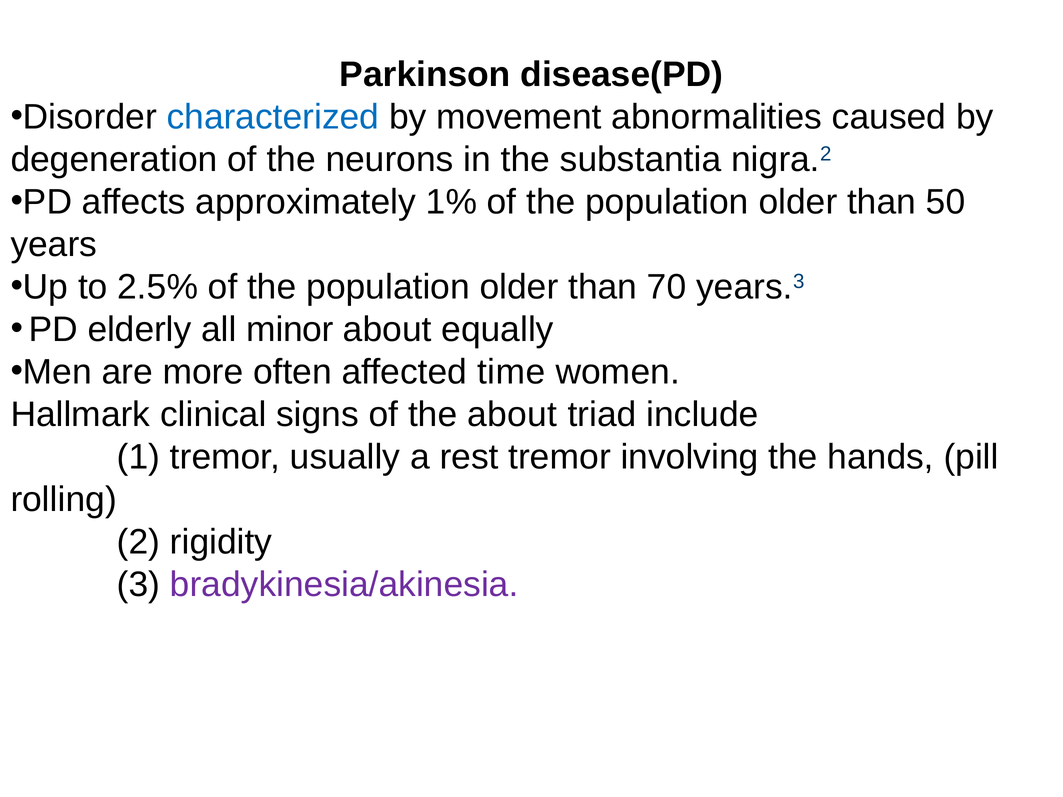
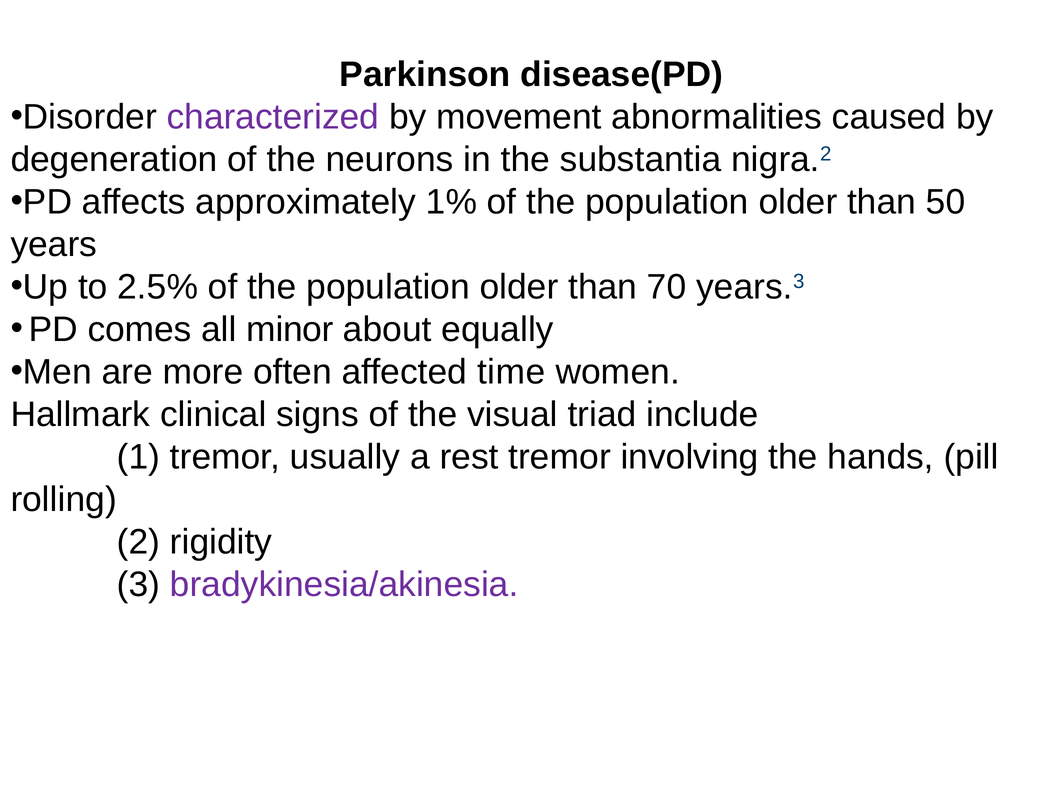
characterized colour: blue -> purple (273, 117)
elderly: elderly -> comes (139, 330)
the about: about -> visual (512, 415)
